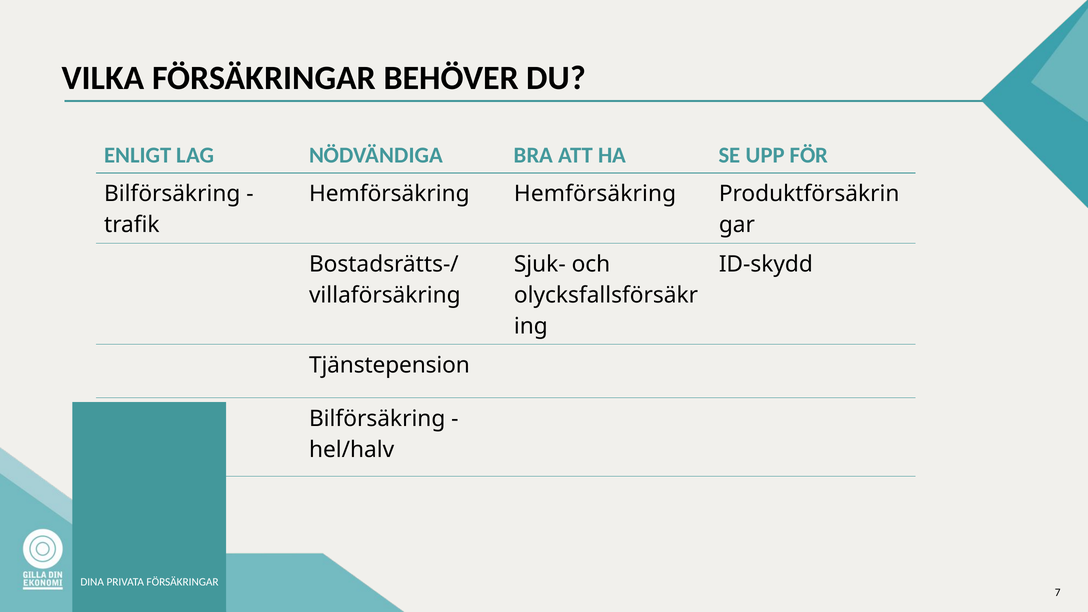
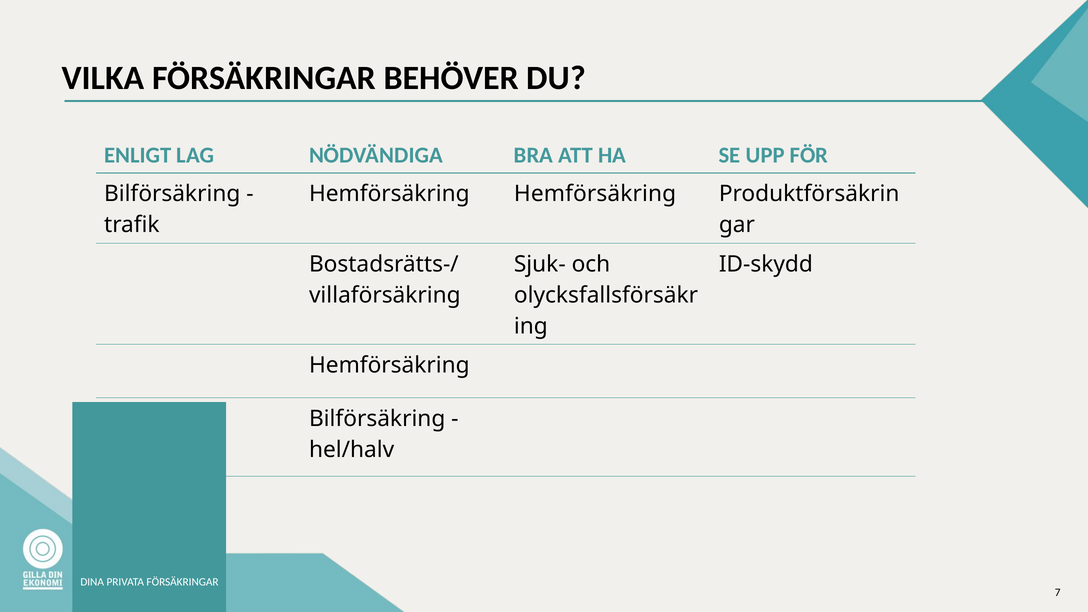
Tjänstepension: Tjänstepension -> Hemförsäkring (389, 365)
